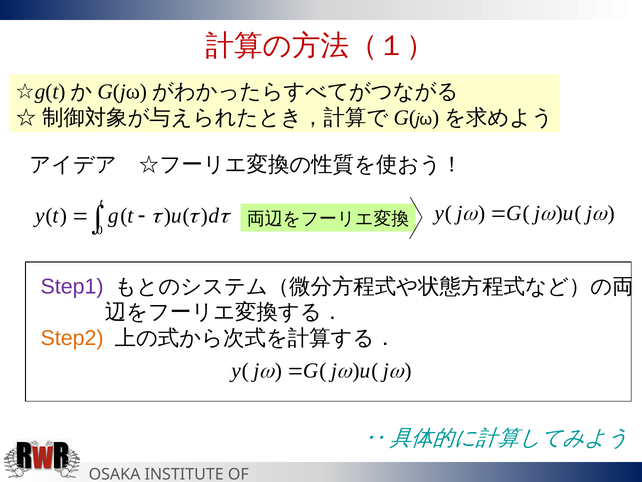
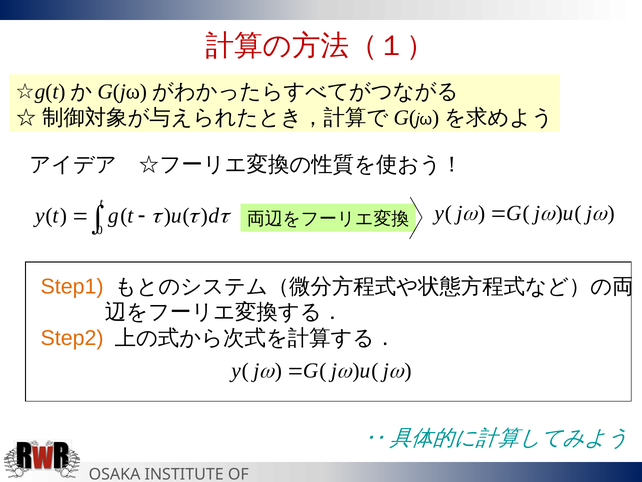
Step1 colour: purple -> orange (72, 286)
